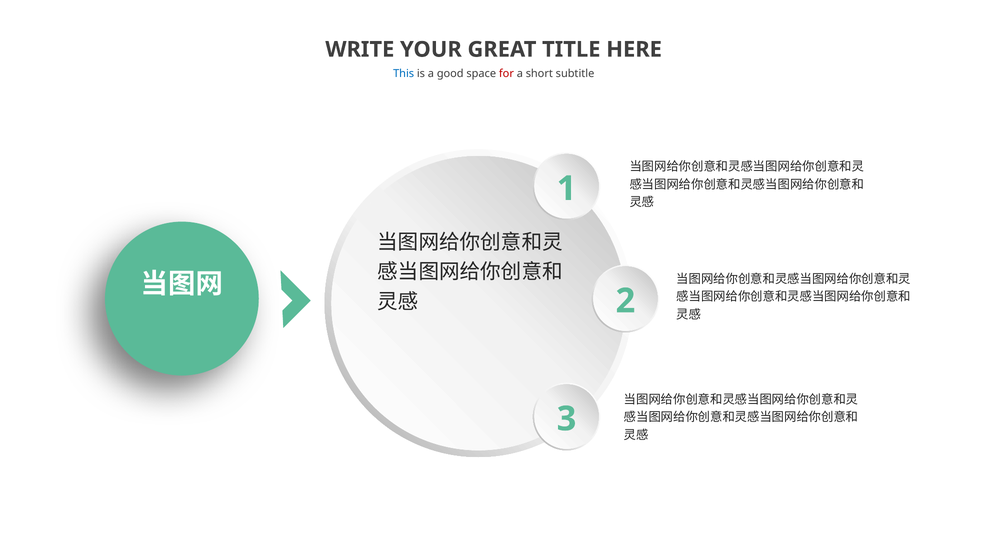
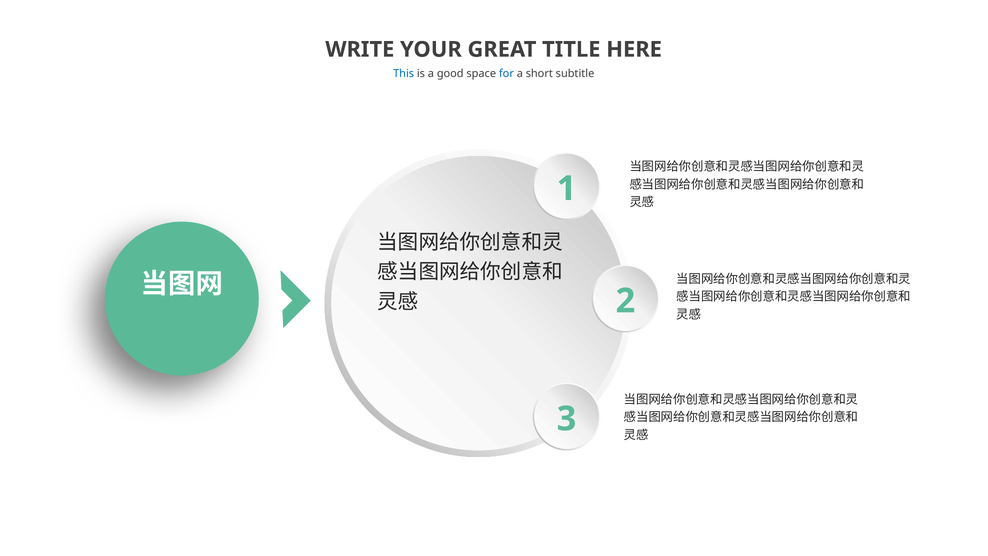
for colour: red -> blue (506, 74)
